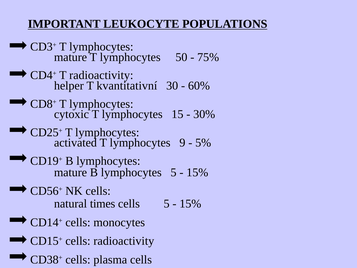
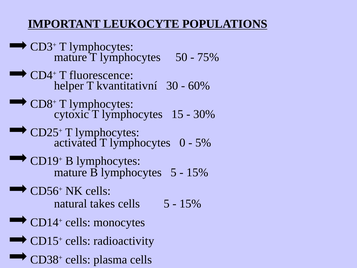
T radioactivity: radioactivity -> fluorescence (101, 75)
9: 9 -> 0 (182, 143)
times: times -> takes (102, 203)
